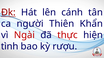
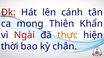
người: người -> mong (30, 24)
thực colour: red -> orange (67, 35)
tình: tình -> thời (10, 47)
rượu: rượu -> chân (65, 47)
